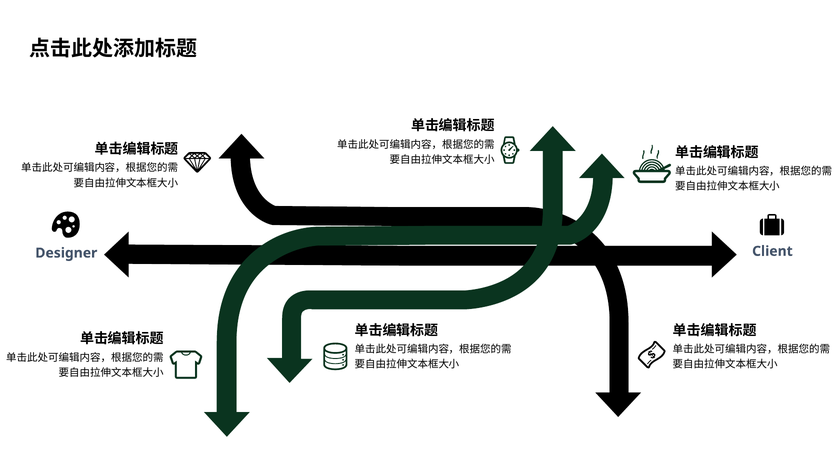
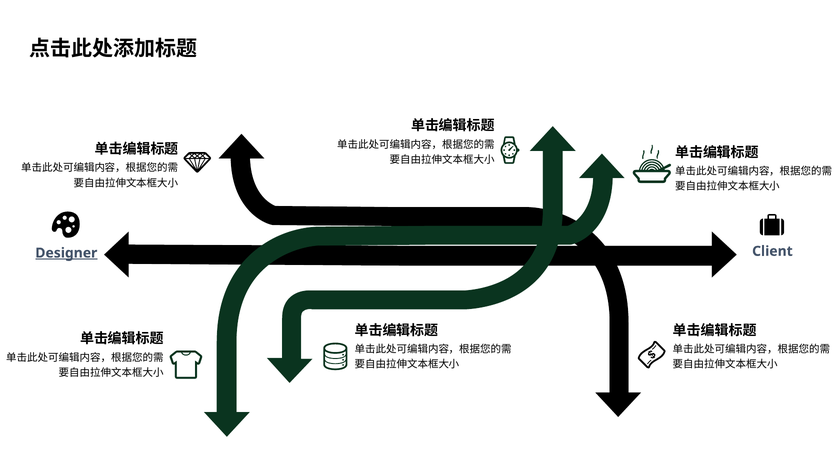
Designer underline: none -> present (66, 253)
